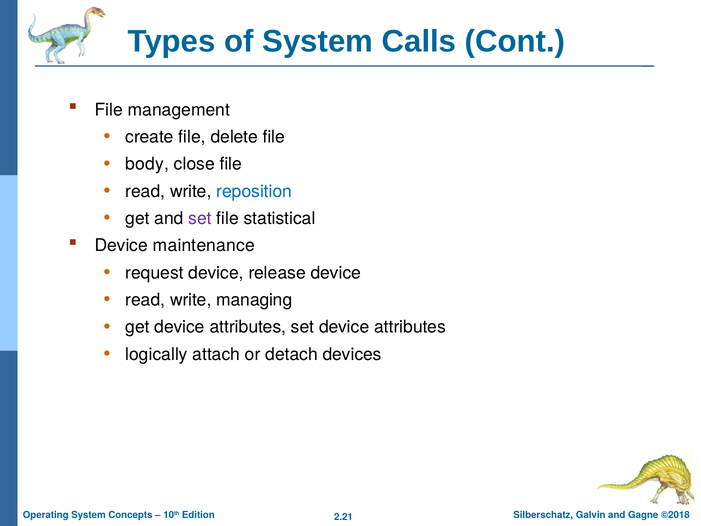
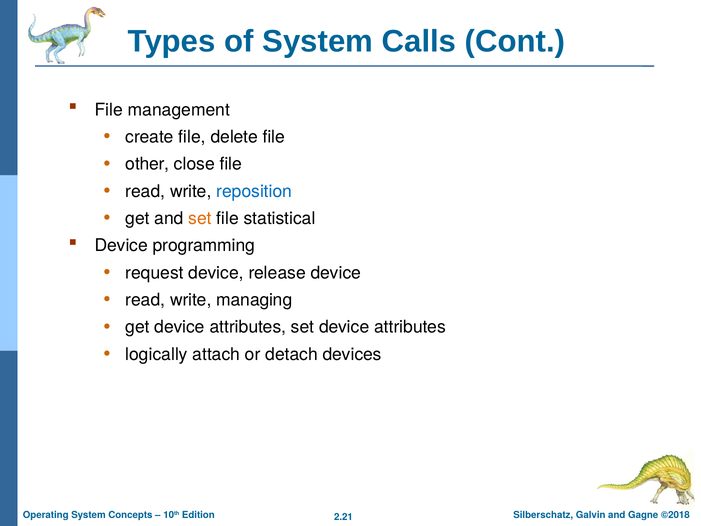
body: body -> other (147, 164)
set colour: purple -> orange (200, 218)
maintenance: maintenance -> programming (204, 246)
